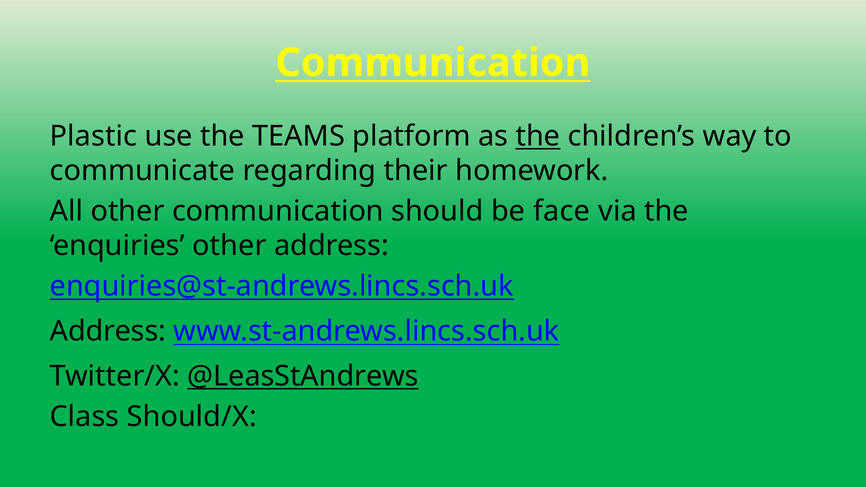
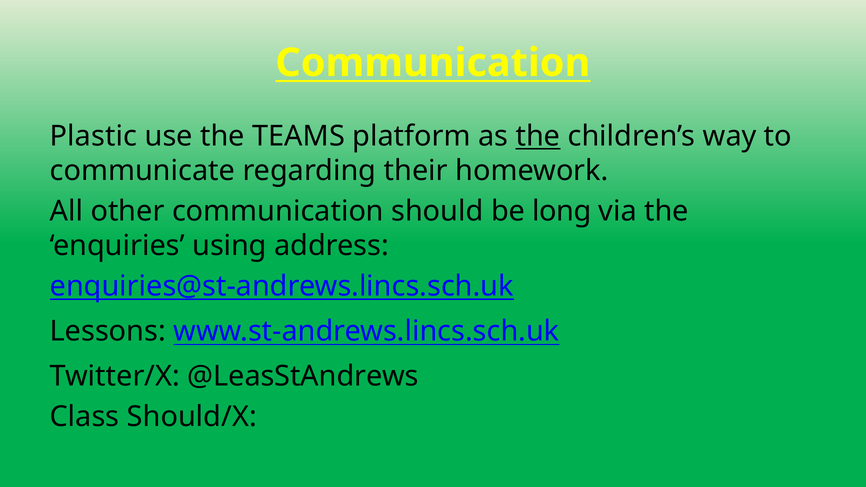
face: face -> long (562, 211)
enquiries other: other -> using (230, 246)
Address: Address -> Lessons (108, 331)
@LeasStAndrews underline: present -> none (303, 377)
